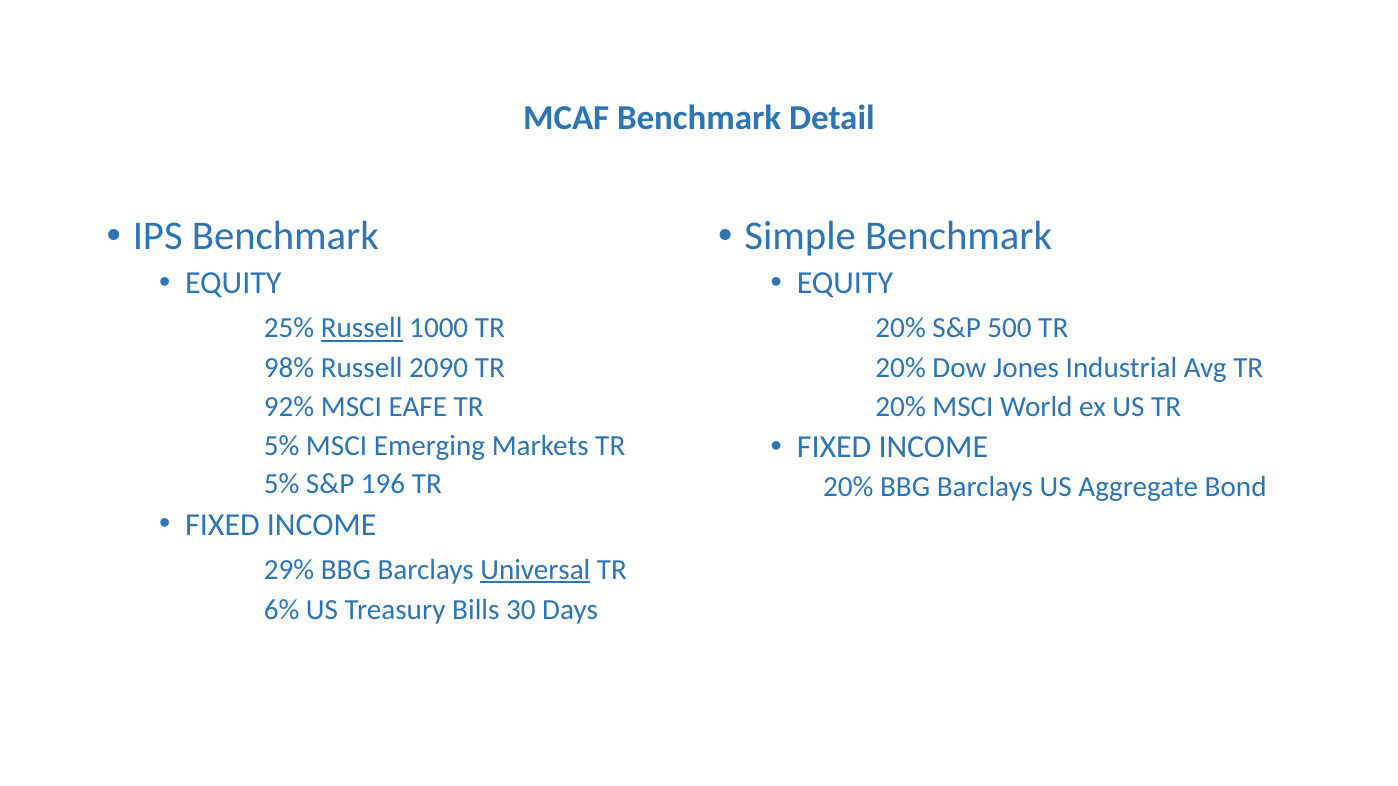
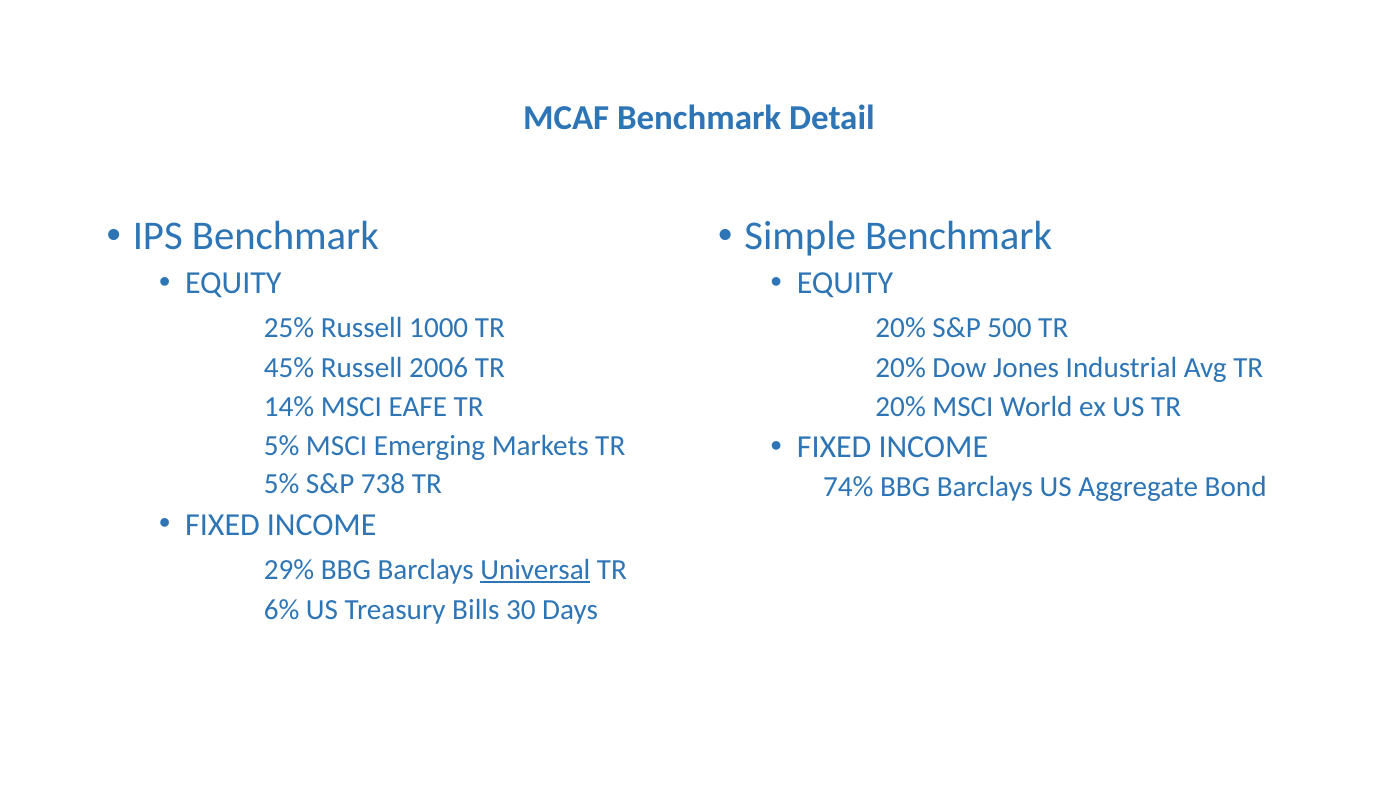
Russell underline: present -> none (362, 328)
98%: 98% -> 45% (289, 368)
2090: 2090 -> 2006 (439, 368)
92%: 92% -> 14% (289, 407)
196: 196 -> 738 (383, 484)
20%: 20% -> 74% (848, 488)
